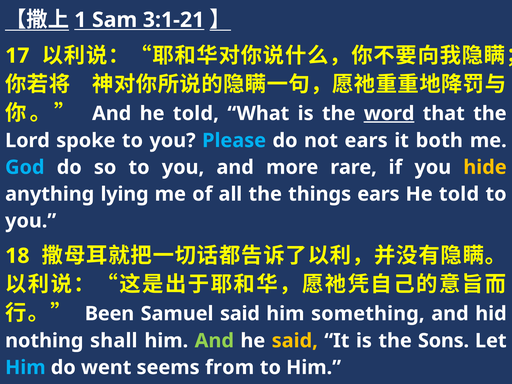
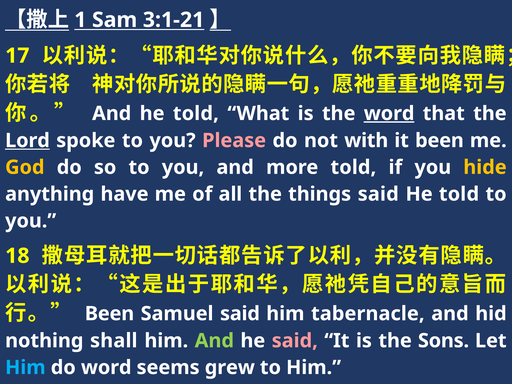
Lord underline: none -> present (27, 141)
Please colour: light blue -> pink (234, 141)
not ears: ears -> with (366, 141)
it both: both -> been (439, 141)
God colour: light blue -> yellow (25, 167)
more rare: rare -> told (353, 167)
lying: lying -> have (124, 194)
things ears: ears -> said (378, 194)
something: something -> tabernacle (368, 314)
said colour: yellow -> pink (295, 341)
do went: went -> word (106, 367)
from: from -> grew (230, 367)
